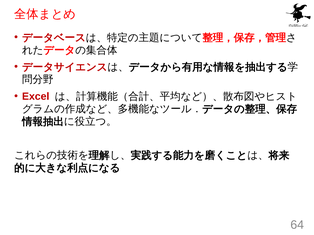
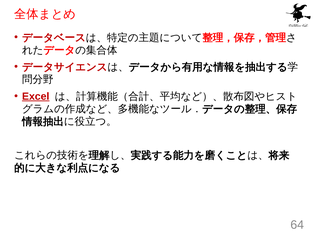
Excel underline: none -> present (36, 97)
